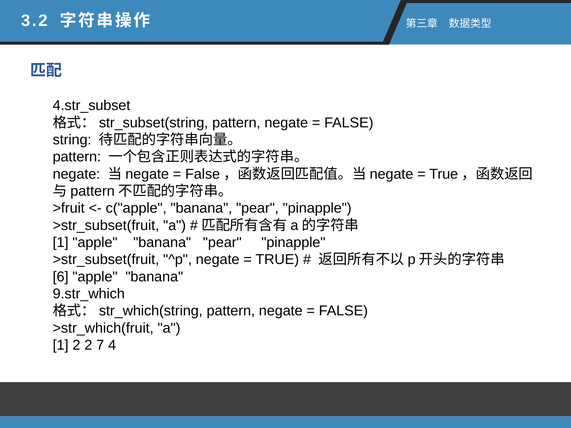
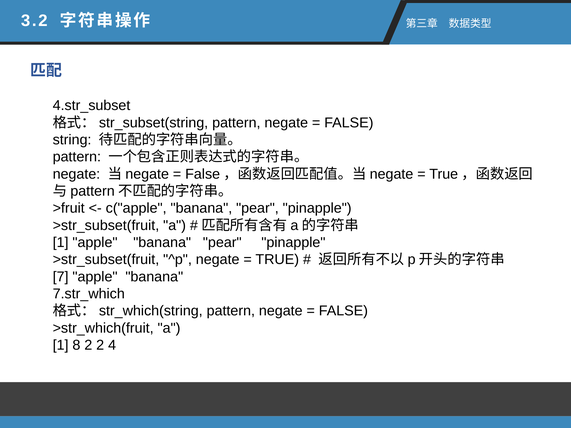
6: 6 -> 7 (61, 277)
9.str_which: 9.str_which -> 7.str_which (89, 294)
1 2: 2 -> 8 (76, 345)
2 7: 7 -> 2 (100, 345)
